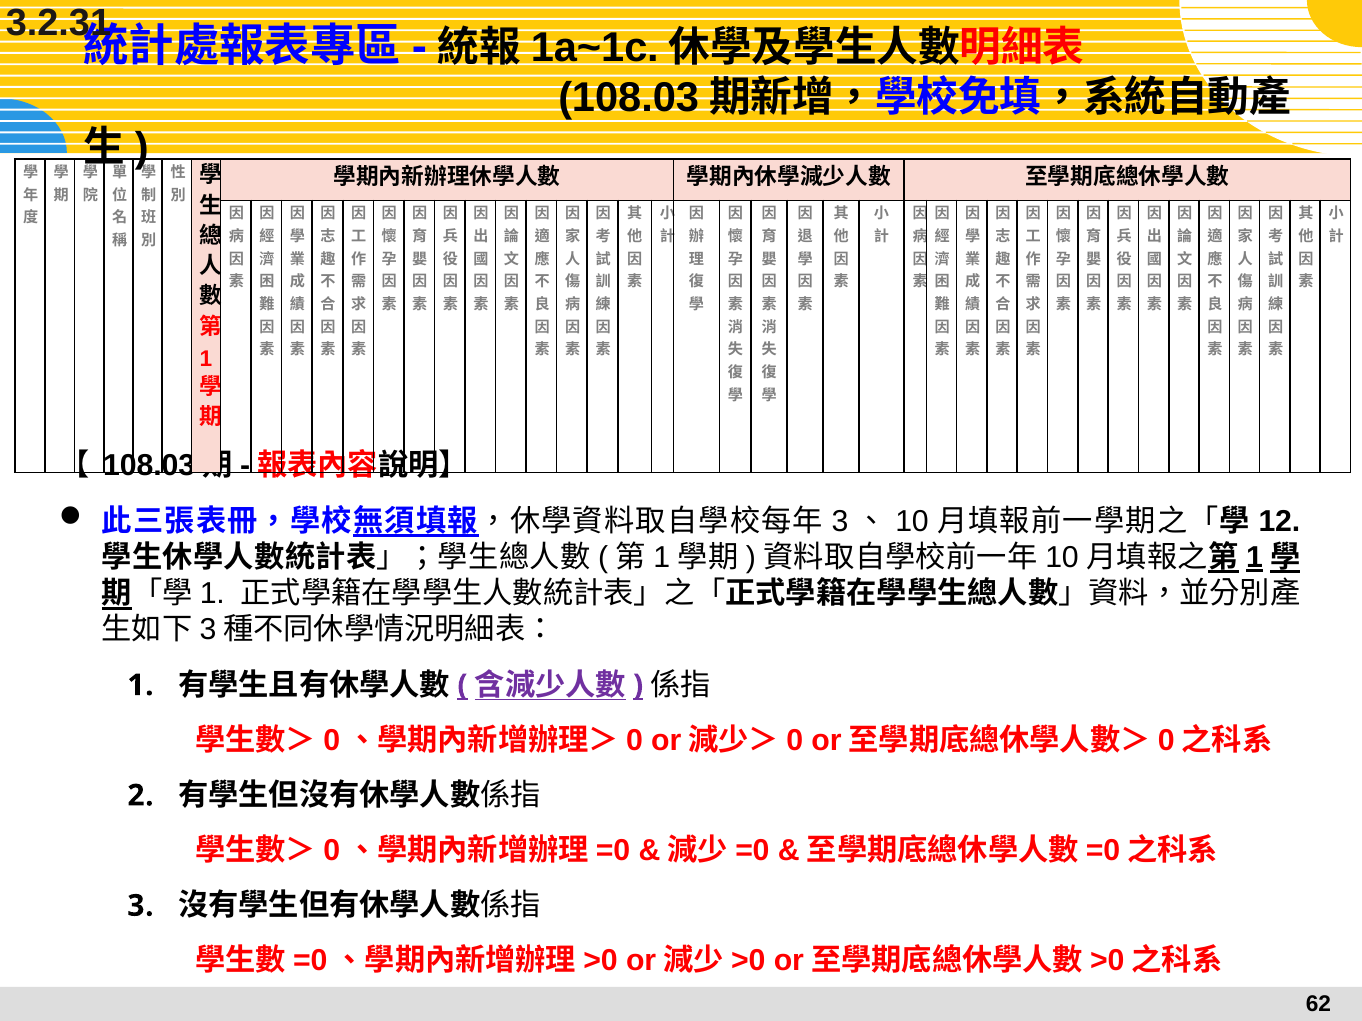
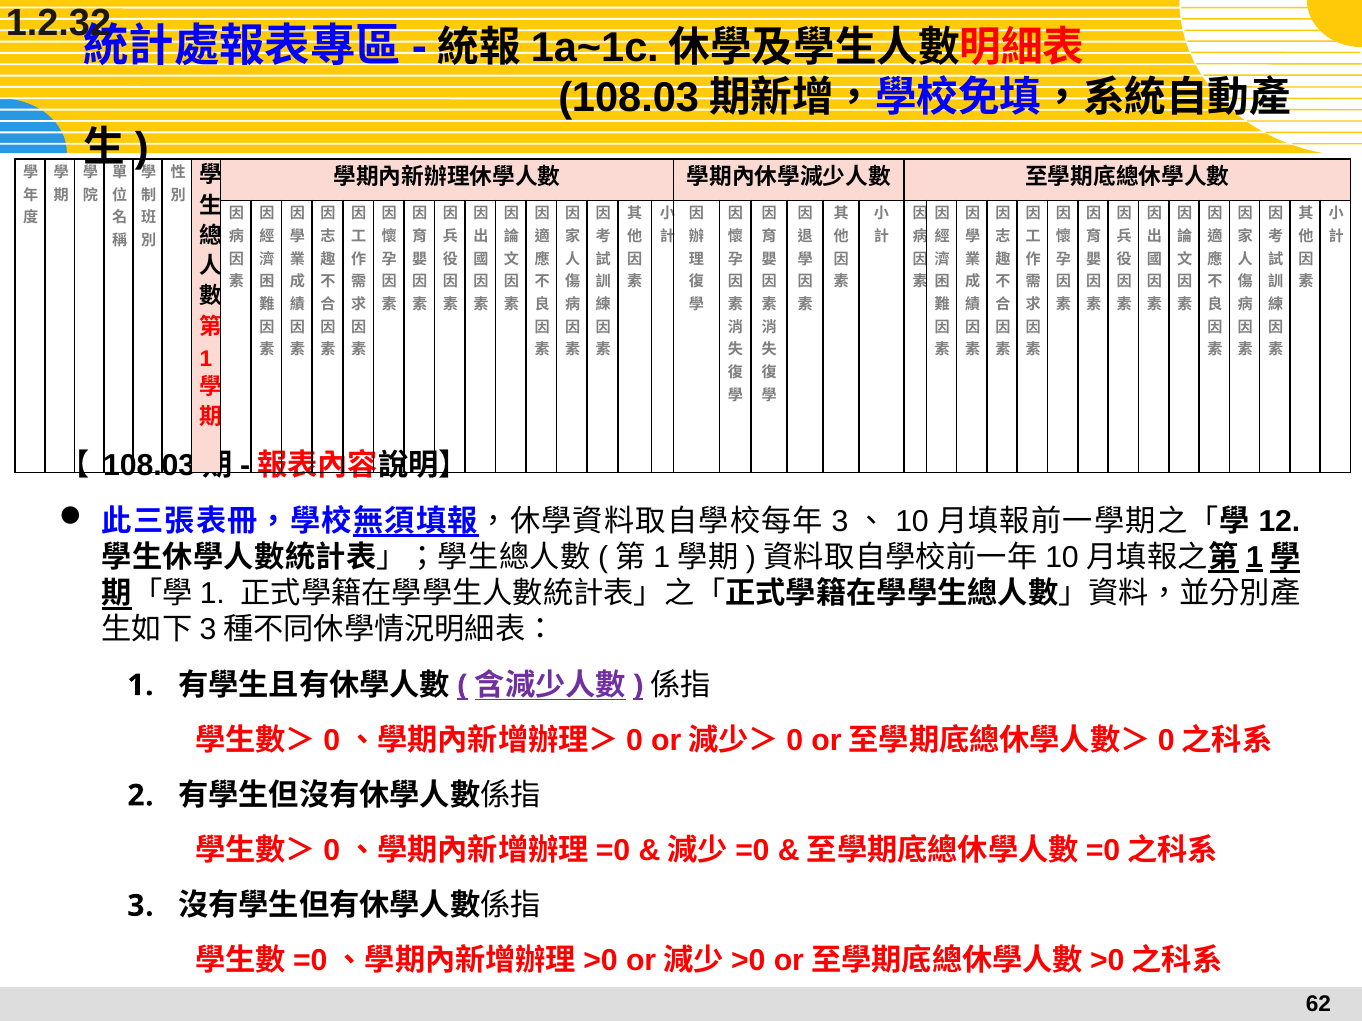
3.2.31: 3.2.31 -> 1.2.32 (58, 23)
